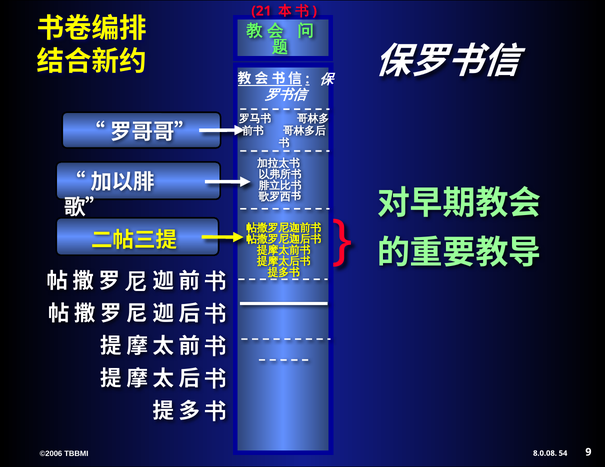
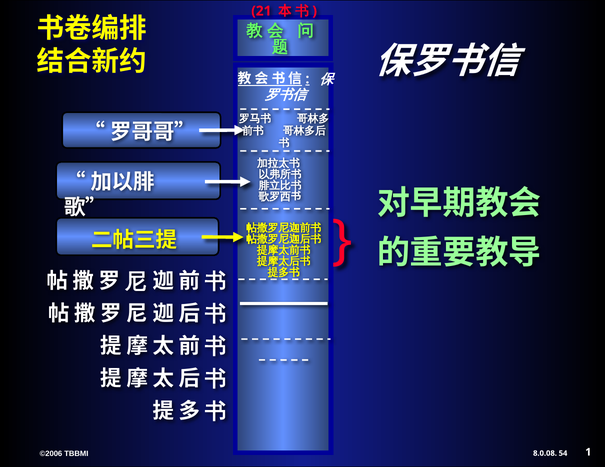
9: 9 -> 1 (588, 453)
